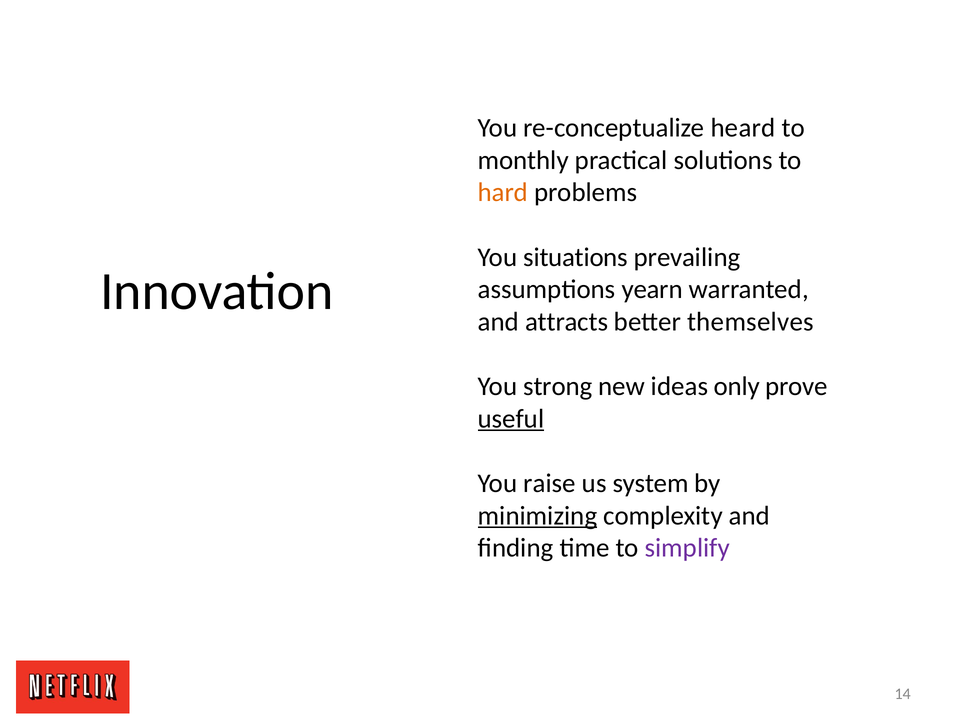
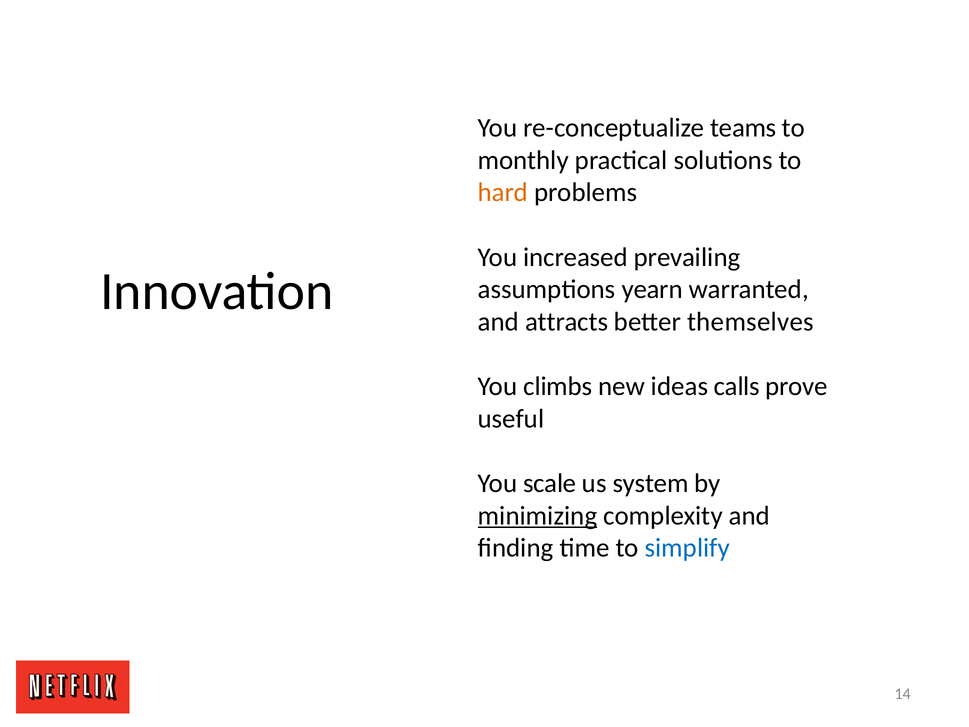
heard: heard -> teams (743, 128)
situations: situations -> increased (576, 257)
strong: strong -> climbs (558, 386)
only: only -> calls (737, 386)
useful underline: present -> none (511, 419)
raise: raise -> scale (550, 483)
simplify colour: purple -> blue (687, 548)
